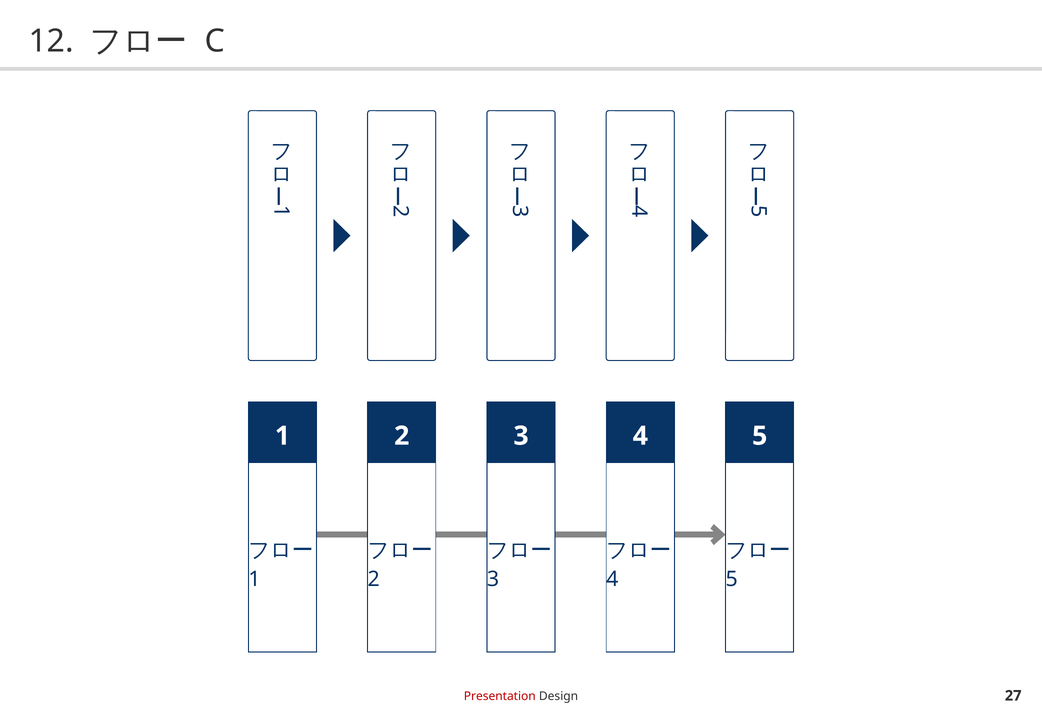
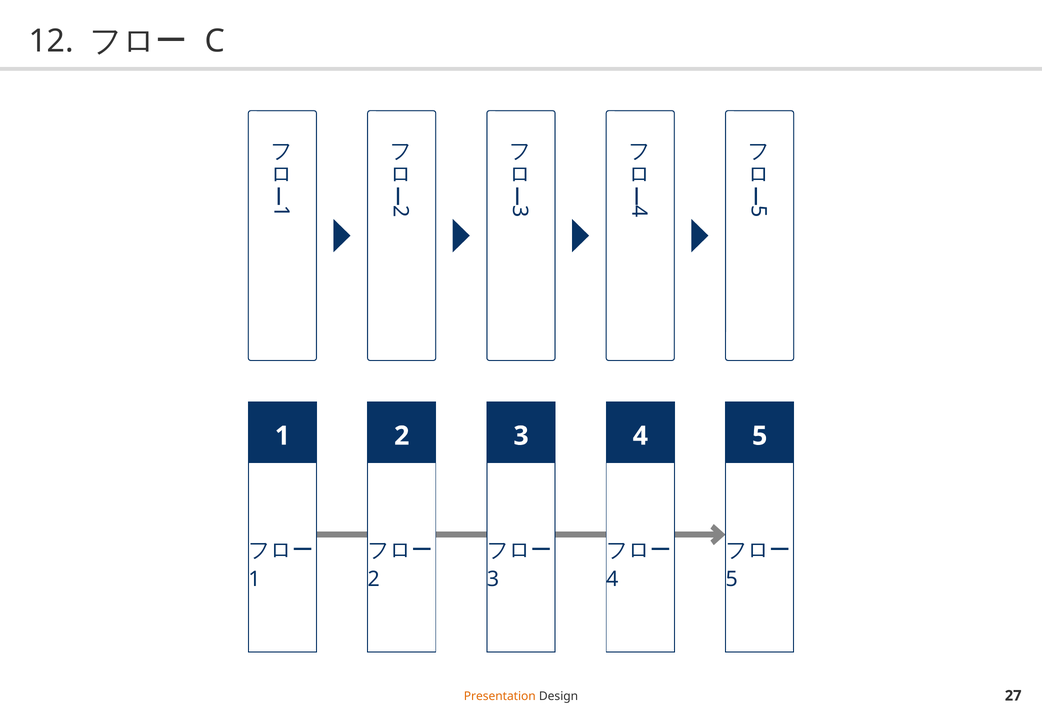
Presentation colour: red -> orange (500, 697)
